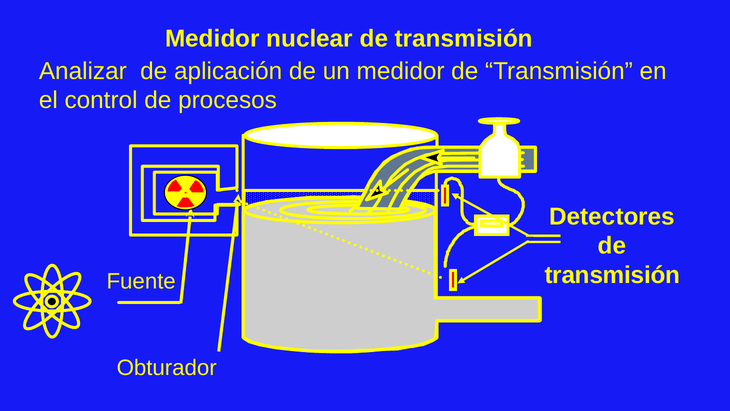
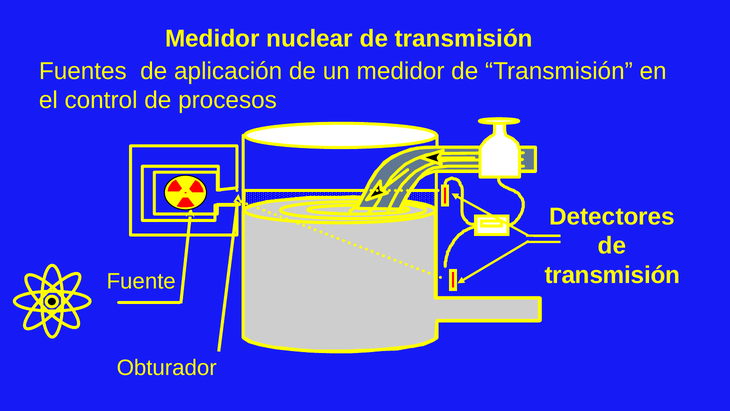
Analizar: Analizar -> Fuentes (83, 71)
